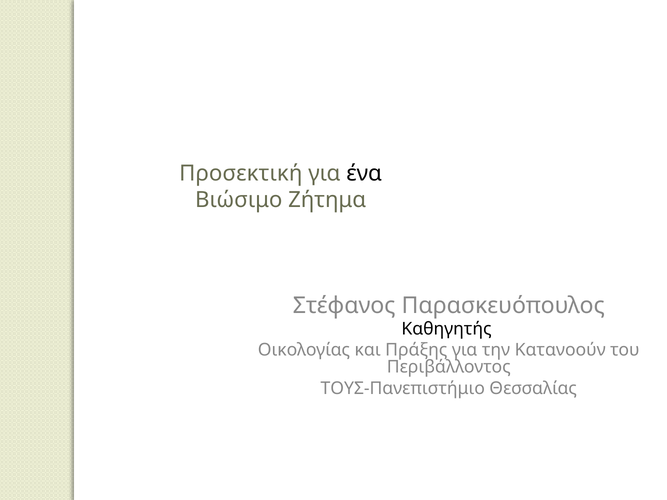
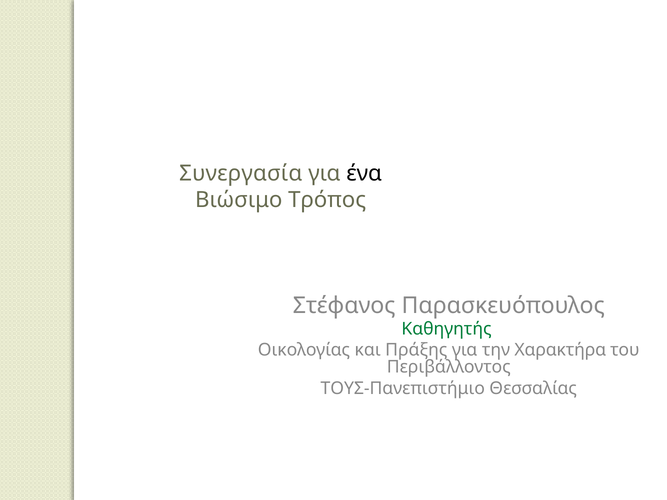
Προσεκτική: Προσεκτική -> Συνεργασία (241, 174)
Ζήτημα: Ζήτημα -> Τρόπος (327, 200)
Καθηγητής colour: black -> green (447, 329)
Κατανοούν: Κατανοούν -> Χαρακτήρα (560, 350)
